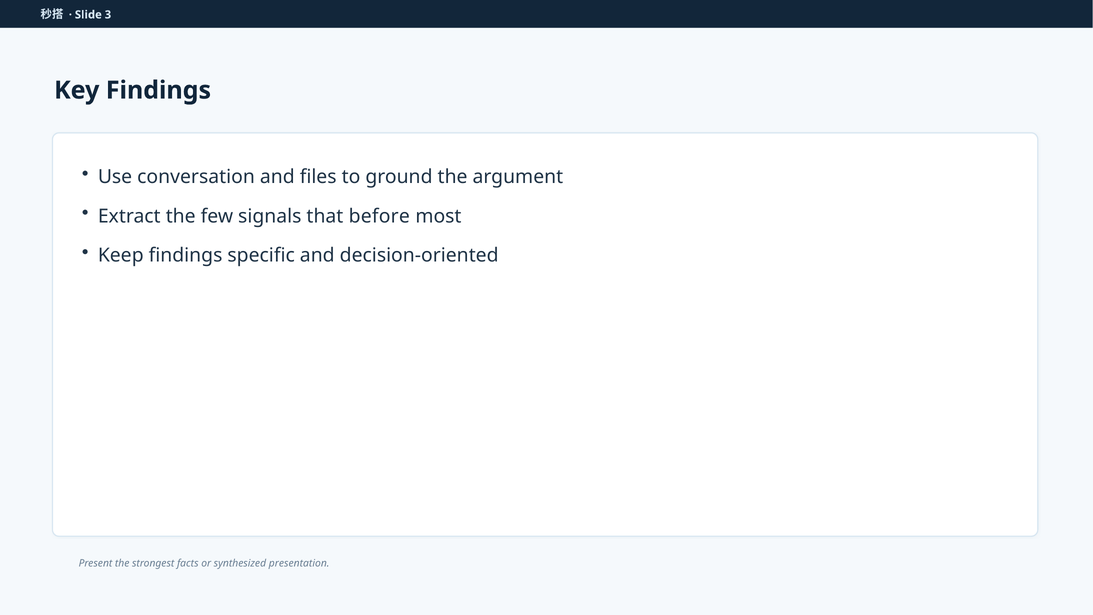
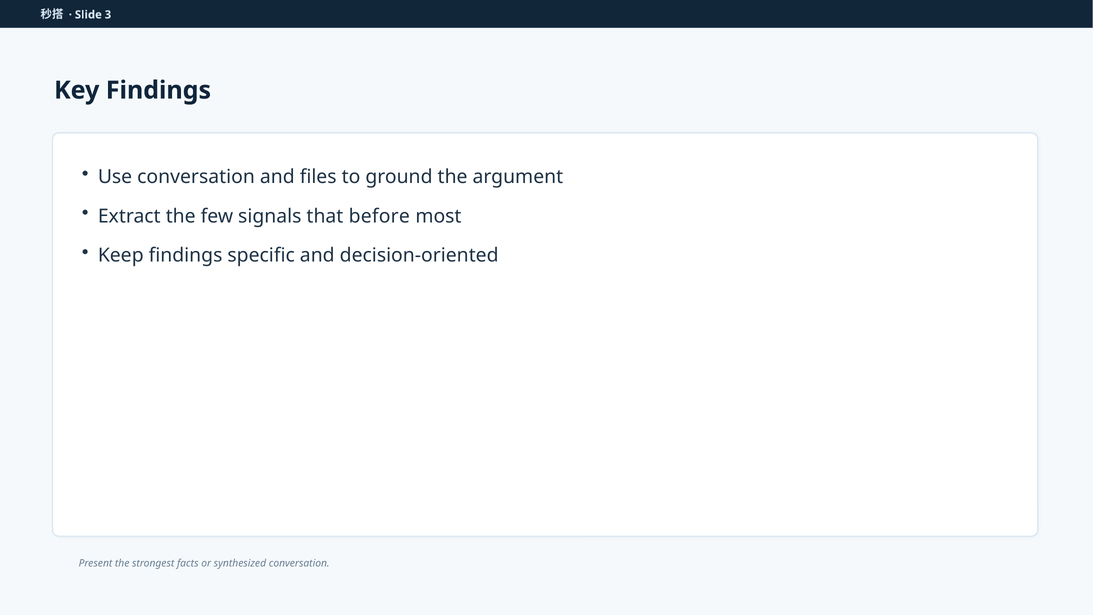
synthesized presentation: presentation -> conversation (299, 563)
